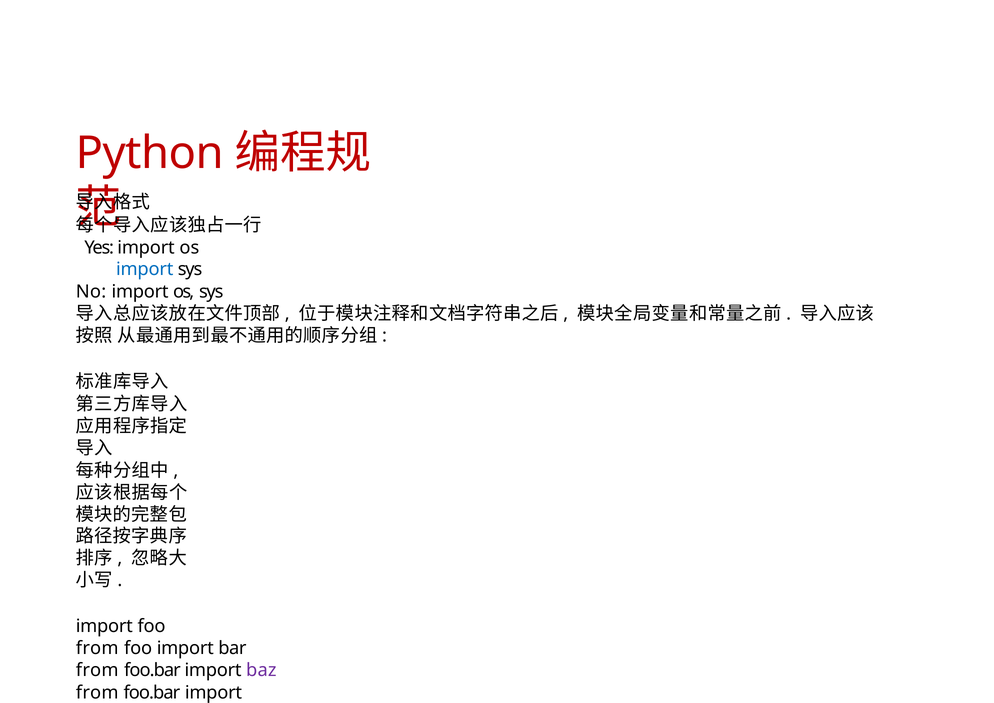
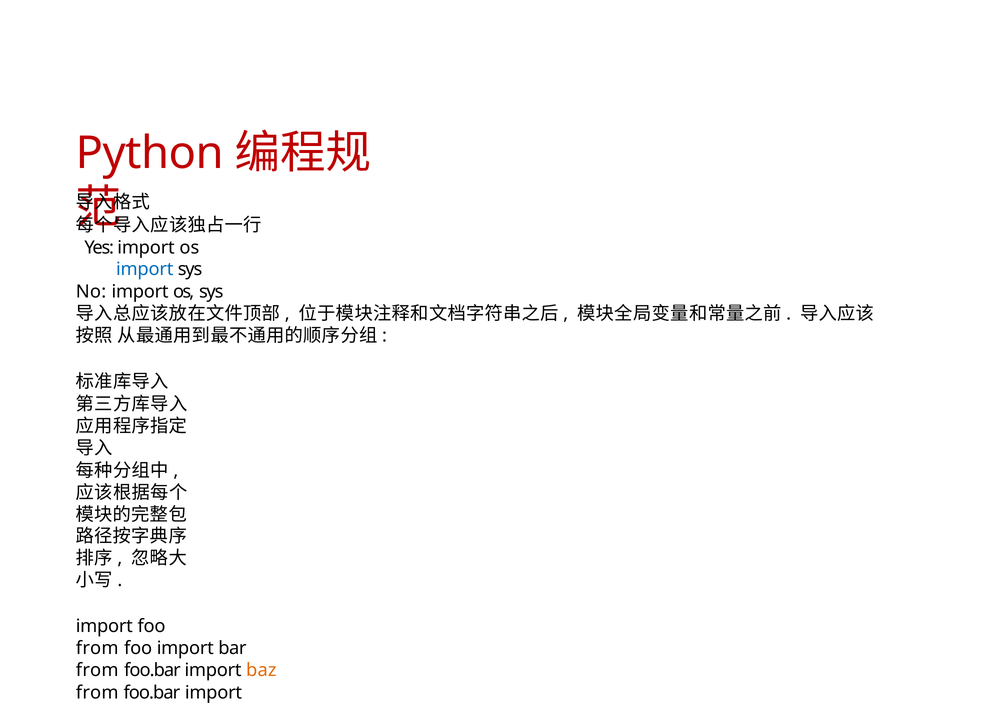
baz colour: purple -> orange (261, 670)
